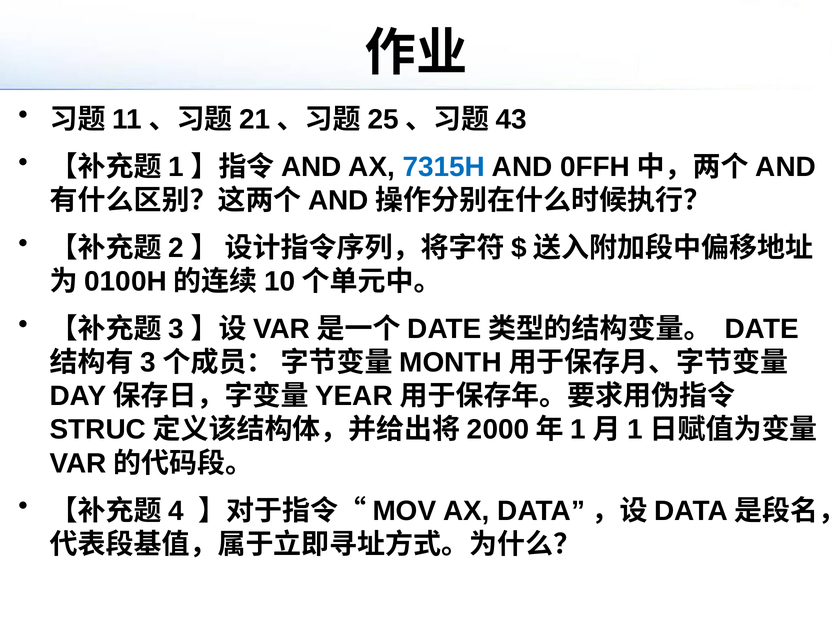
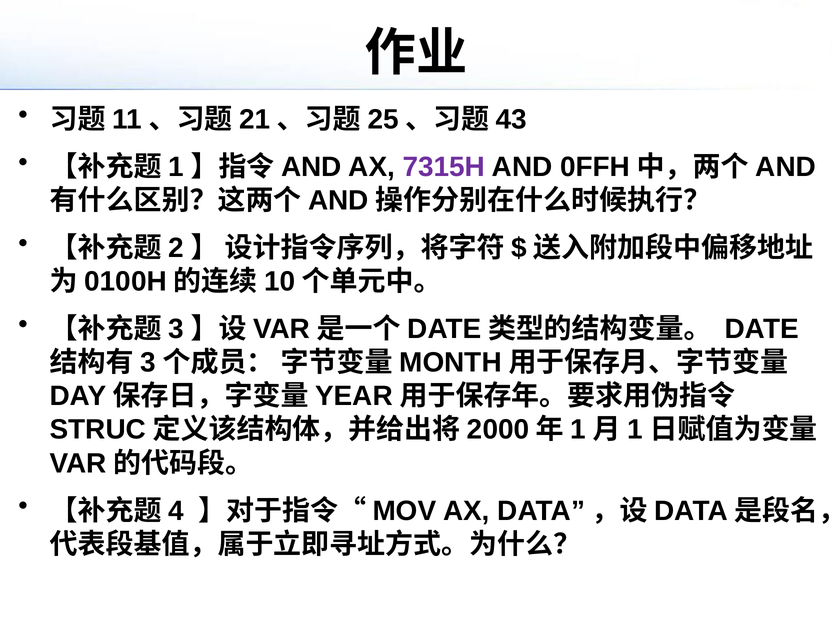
7315H colour: blue -> purple (444, 167)
